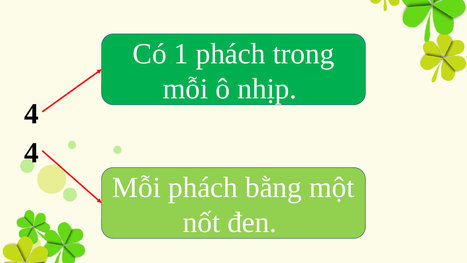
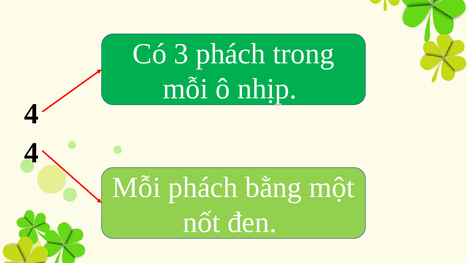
1: 1 -> 3 (181, 54)
